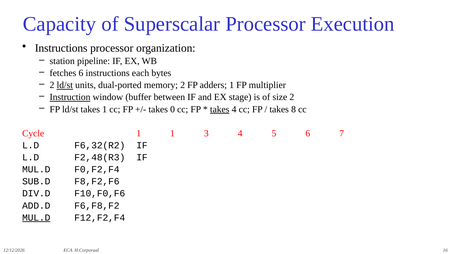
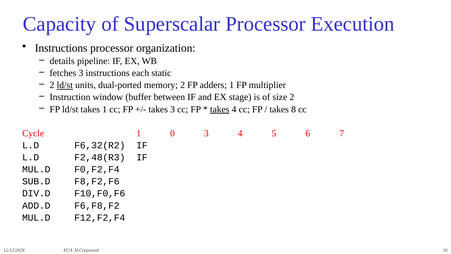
station: station -> details (62, 61)
fetches 6: 6 -> 3 (81, 73)
bytes: bytes -> static (161, 73)
Instruction underline: present -> none (70, 97)
takes 0: 0 -> 3 (173, 109)
1 1: 1 -> 0 (173, 133)
MUL.D underline: present -> none (36, 217)
